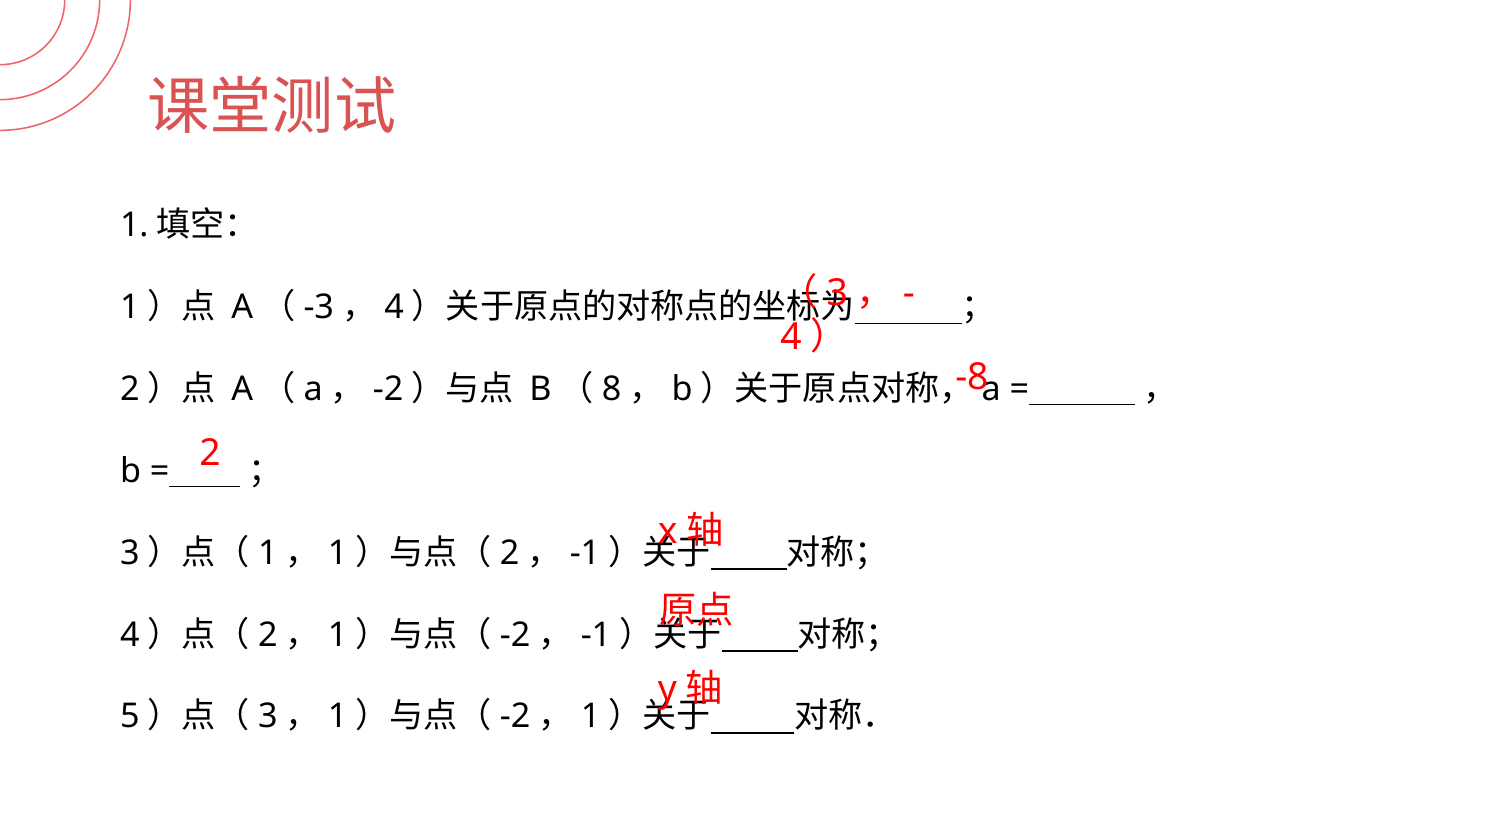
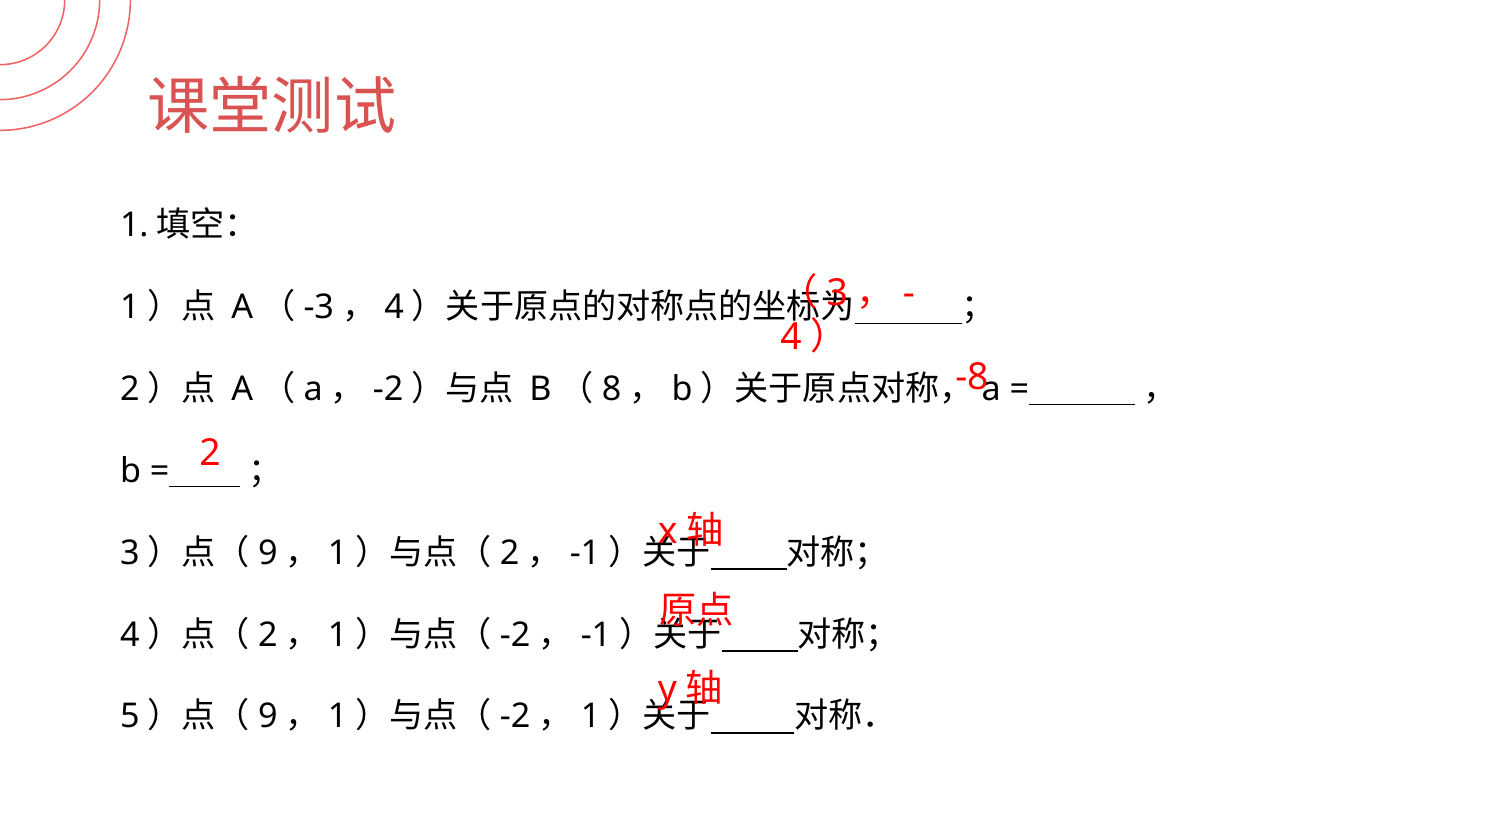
1: 1 -> 9 (268, 553)
3: 3 -> 9 (268, 717)
